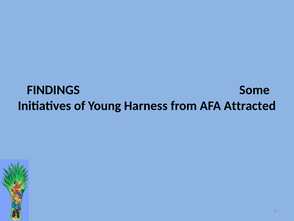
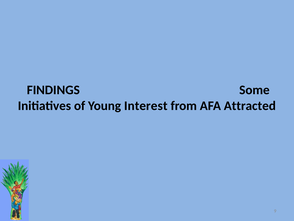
Harness: Harness -> Interest (146, 106)
